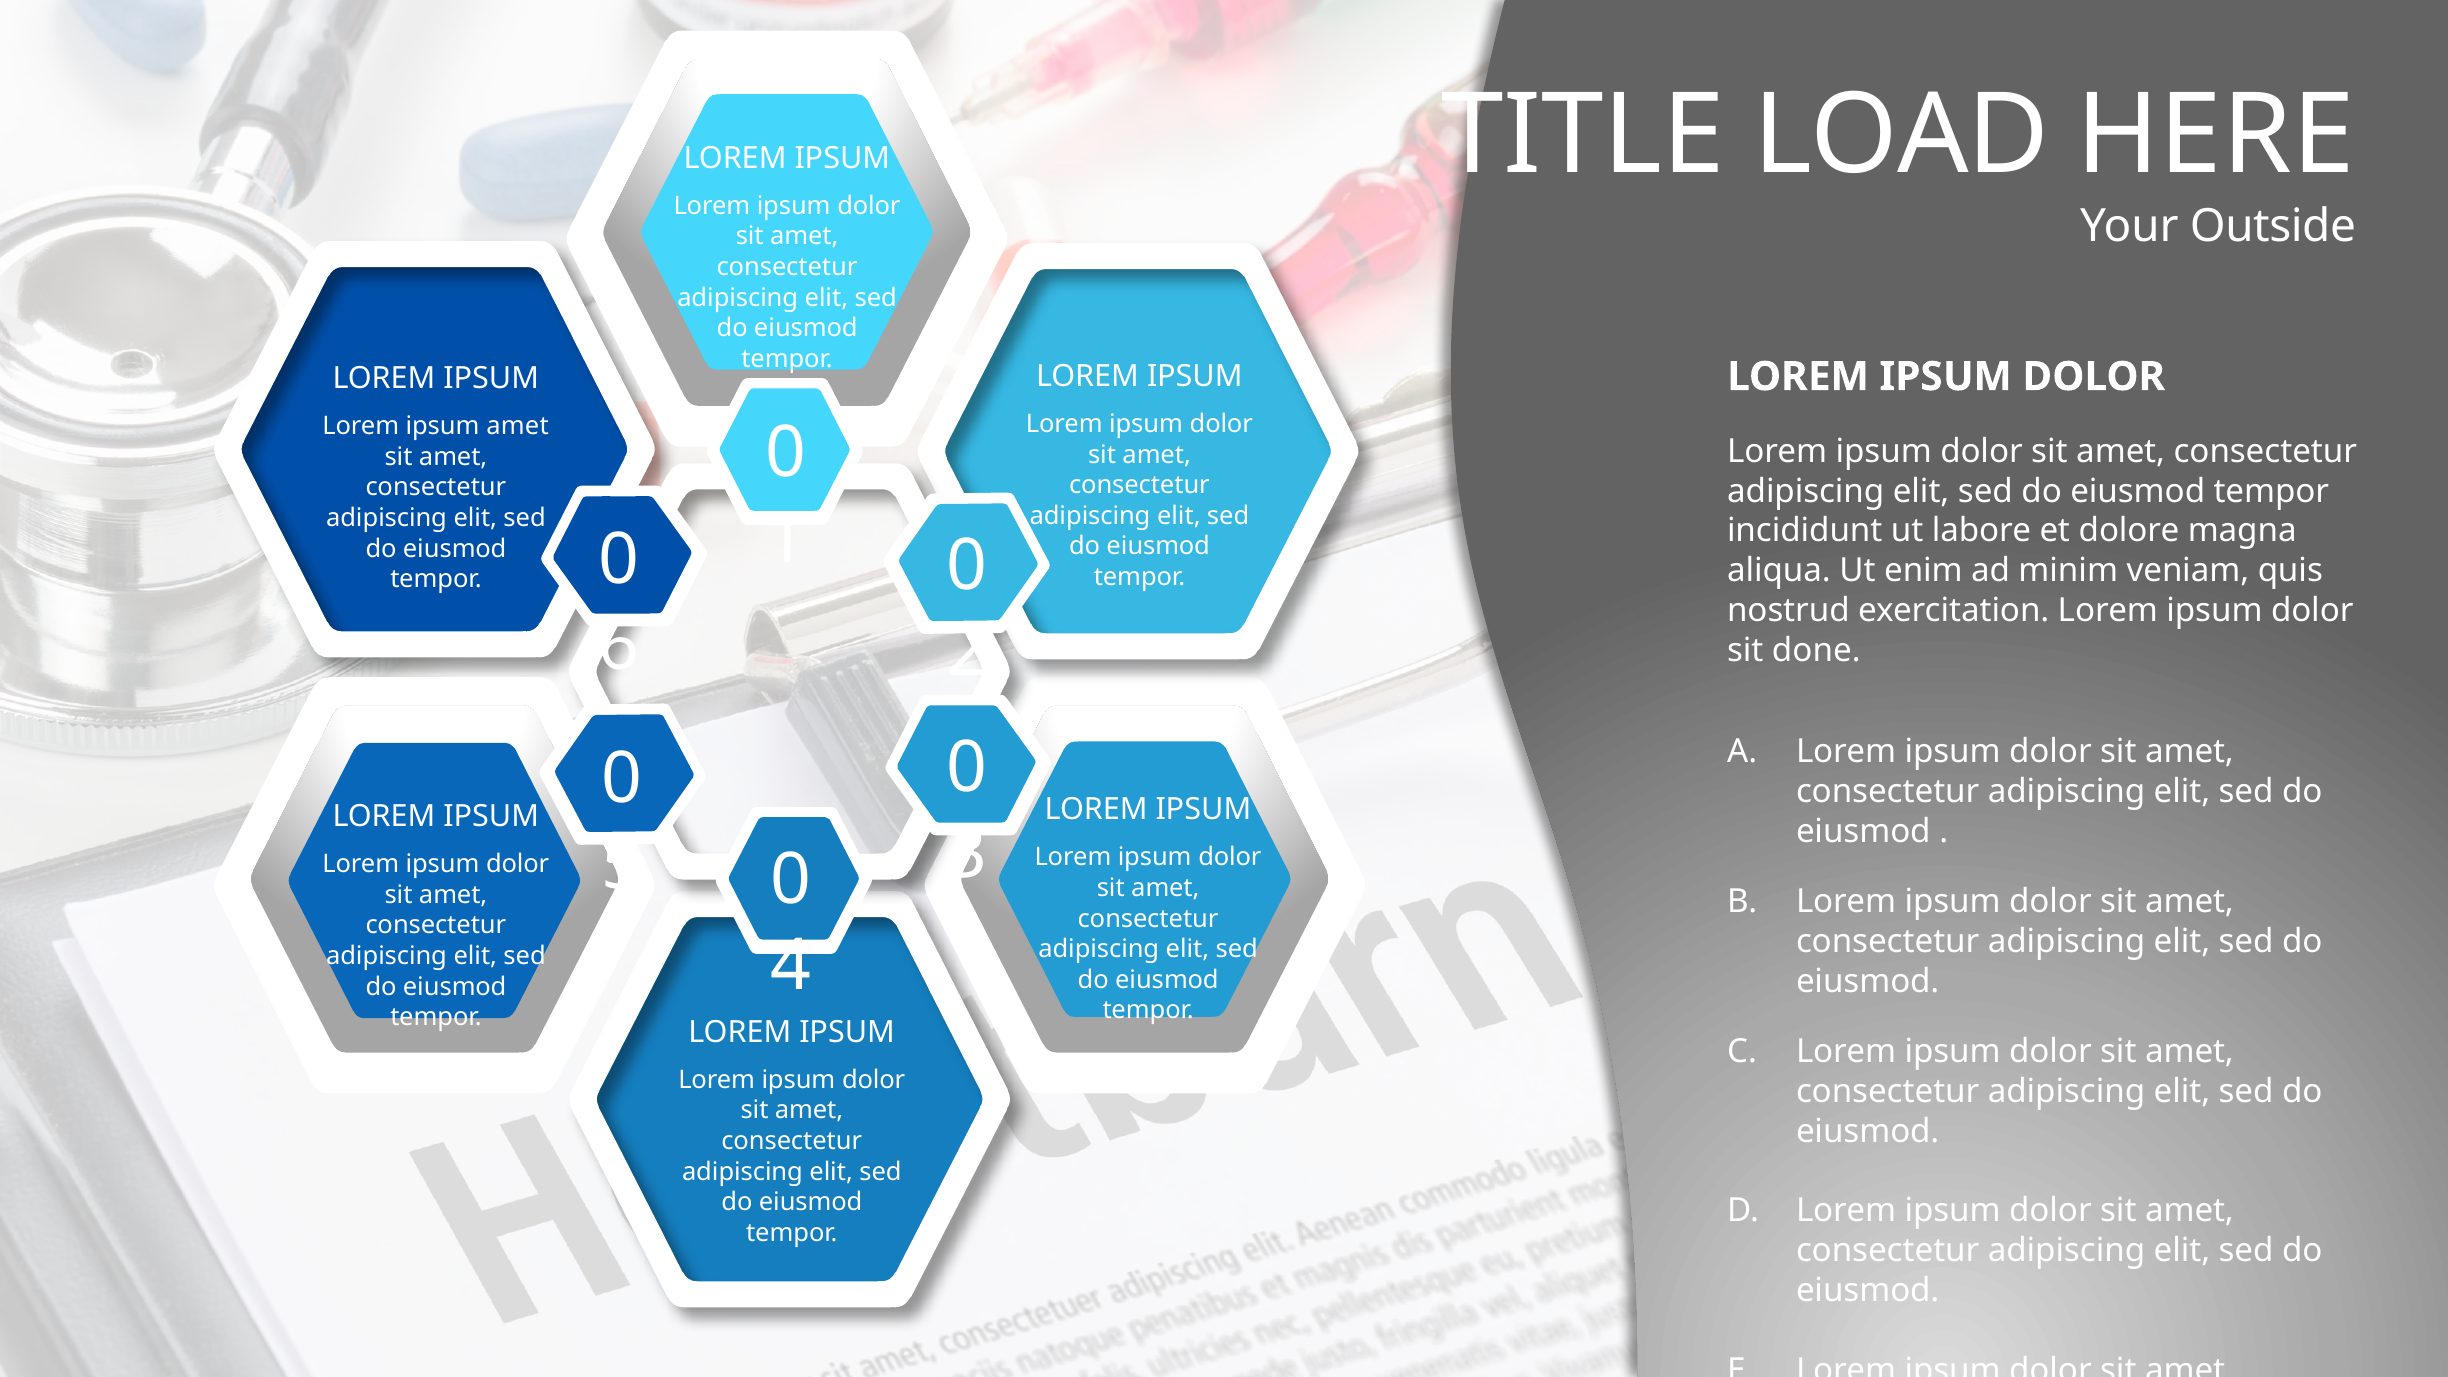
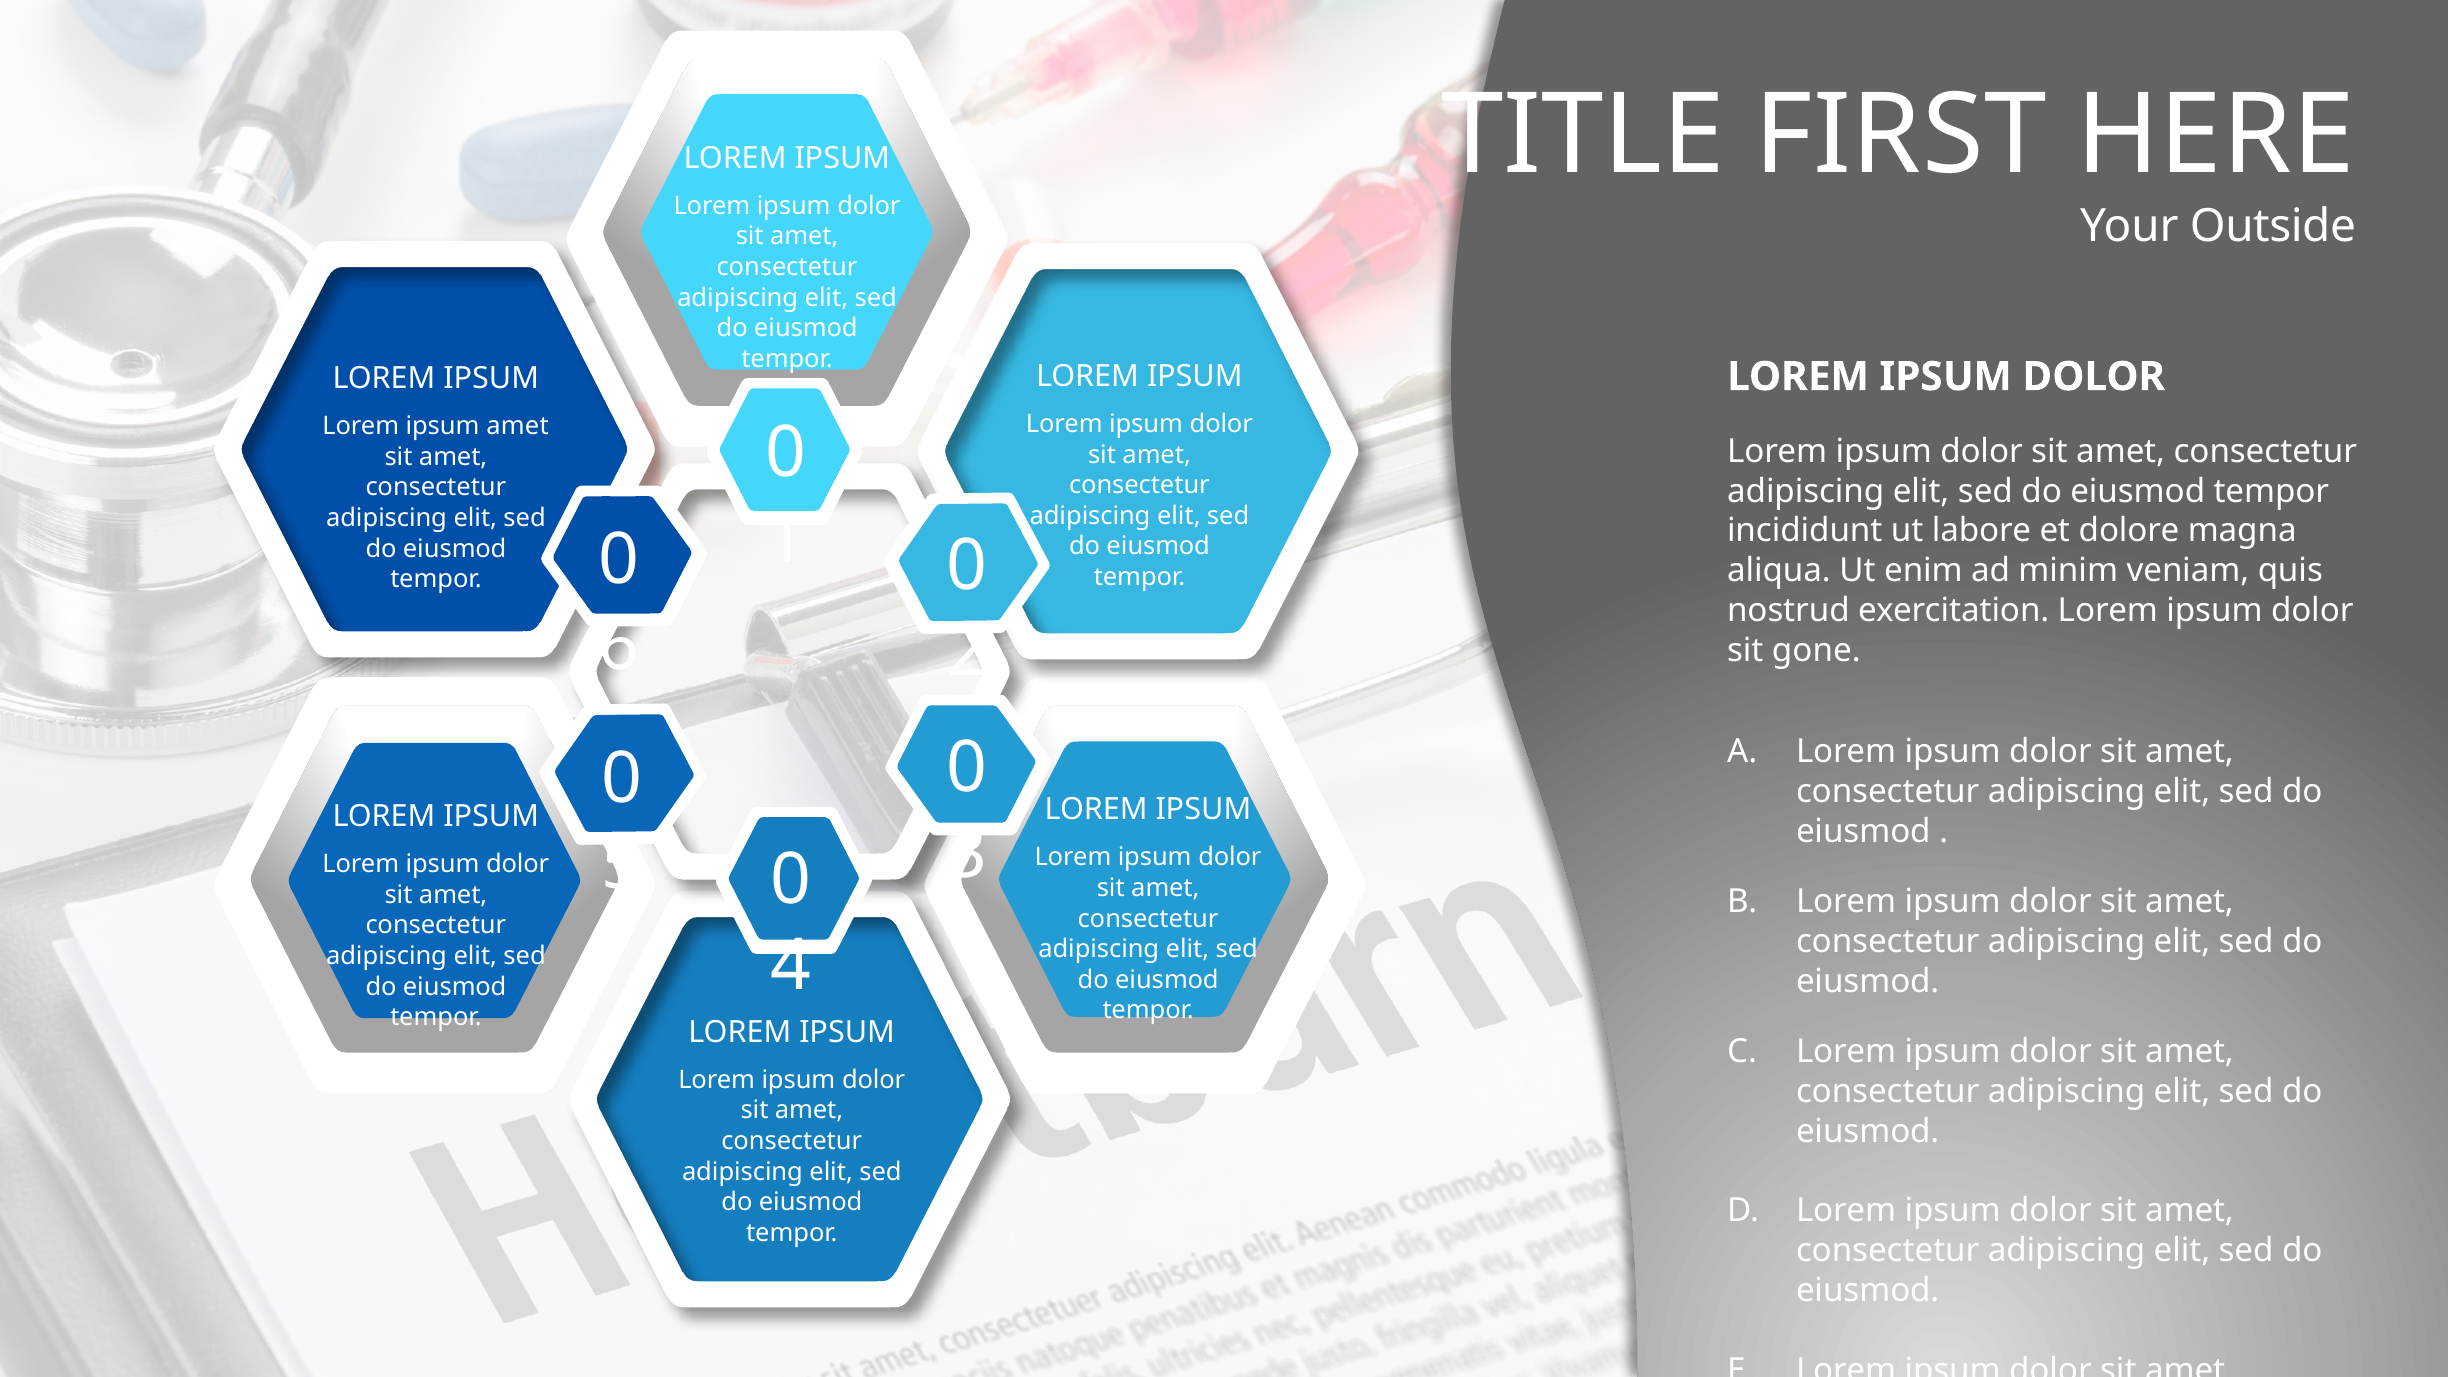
LOAD: LOAD -> FIRST (1901, 136)
done: done -> gone (1816, 650)
